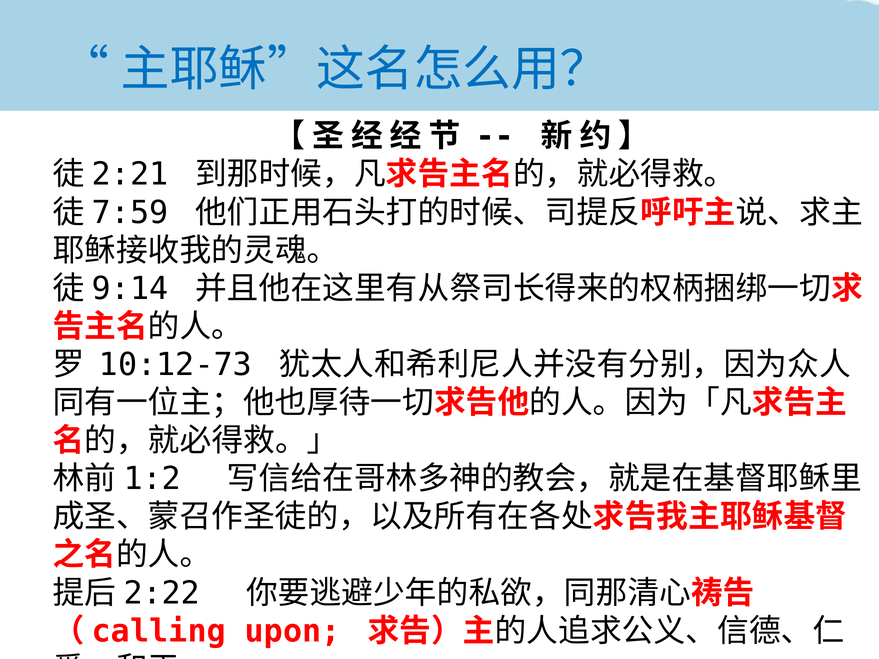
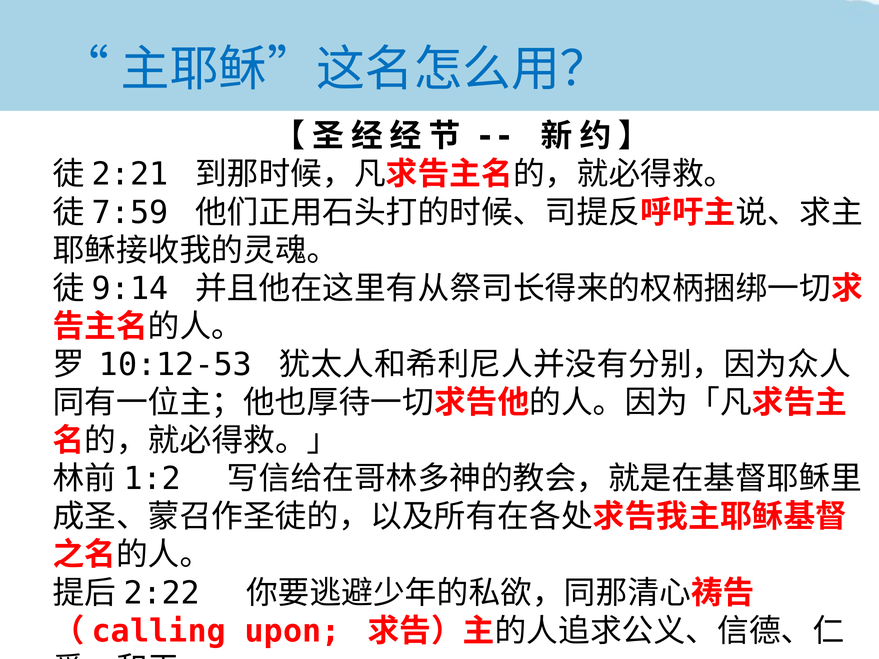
10:12-73: 10:12-73 -> 10:12-53 (175, 365)
